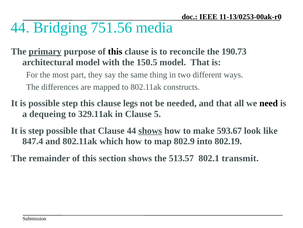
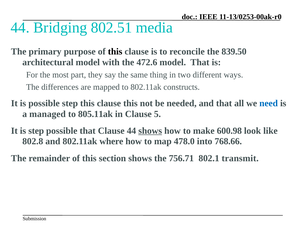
751.56: 751.56 -> 802.51 (112, 28)
primary underline: present -> none (45, 51)
190.73: 190.73 -> 839.50 (234, 51)
150.5: 150.5 -> 472.6 (147, 62)
clause legs: legs -> this (130, 103)
need colour: black -> blue (269, 103)
dequeing: dequeing -> managed (48, 114)
329.11ak: 329.11ak -> 805.11ak (95, 114)
593.67: 593.67 -> 600.98 (229, 130)
847.4: 847.4 -> 802.8 (33, 141)
which: which -> where (111, 141)
802.9: 802.9 -> 478.0 (184, 141)
802.19: 802.19 -> 768.66 (228, 141)
513.57: 513.57 -> 756.71 (181, 158)
